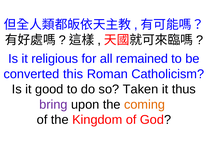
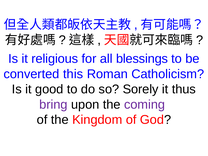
remained: remained -> blessings (142, 59)
Taken: Taken -> Sorely (141, 89)
coming colour: orange -> purple (145, 105)
